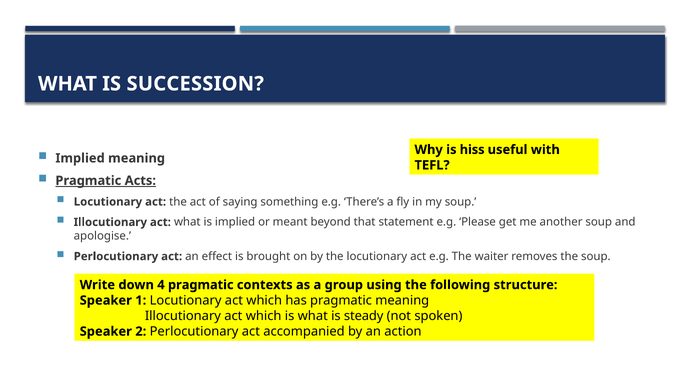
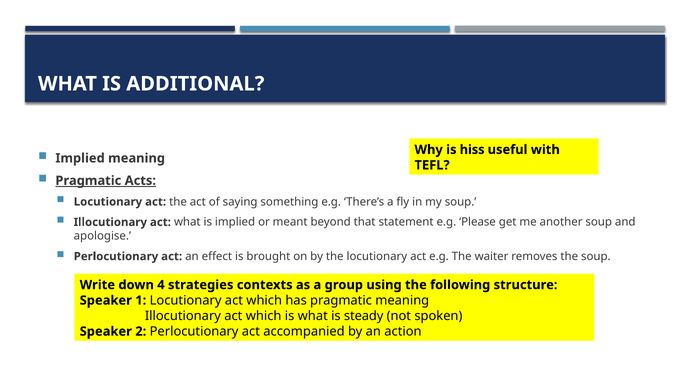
SUCCESSION: SUCCESSION -> ADDITIONAL (195, 84)
4 pragmatic: pragmatic -> strategies (201, 285)
